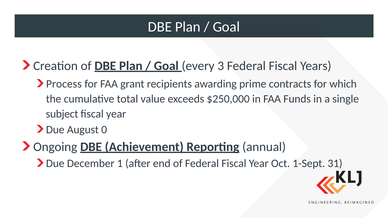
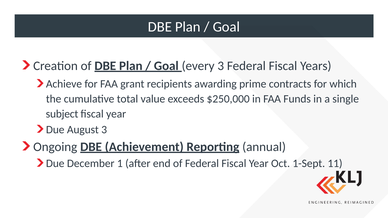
Process: Process -> Achieve (64, 84)
August 0: 0 -> 3 (104, 130)
31: 31 -> 11 (335, 164)
